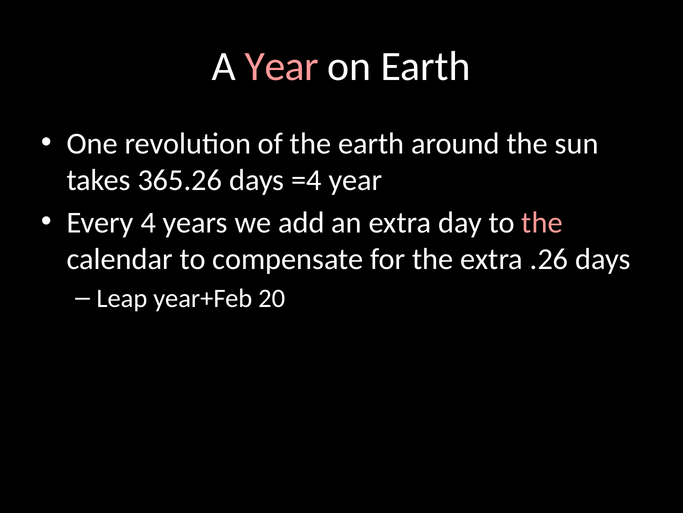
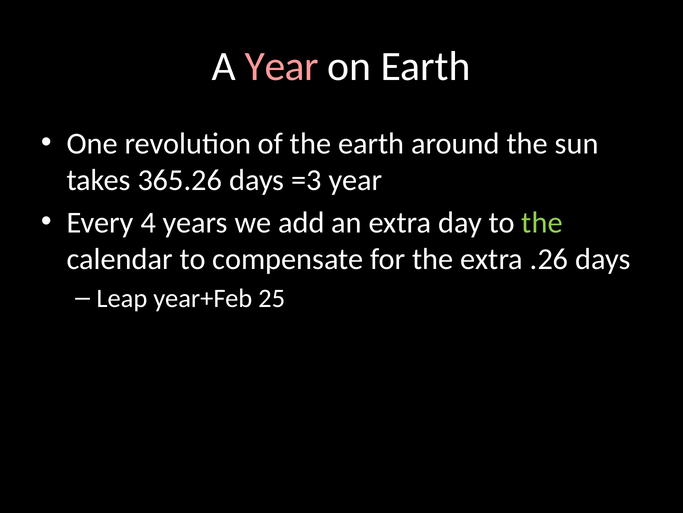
=4: =4 -> =3 (307, 180)
the colour: pink -> light green (542, 222)
20: 20 -> 25 (272, 298)
